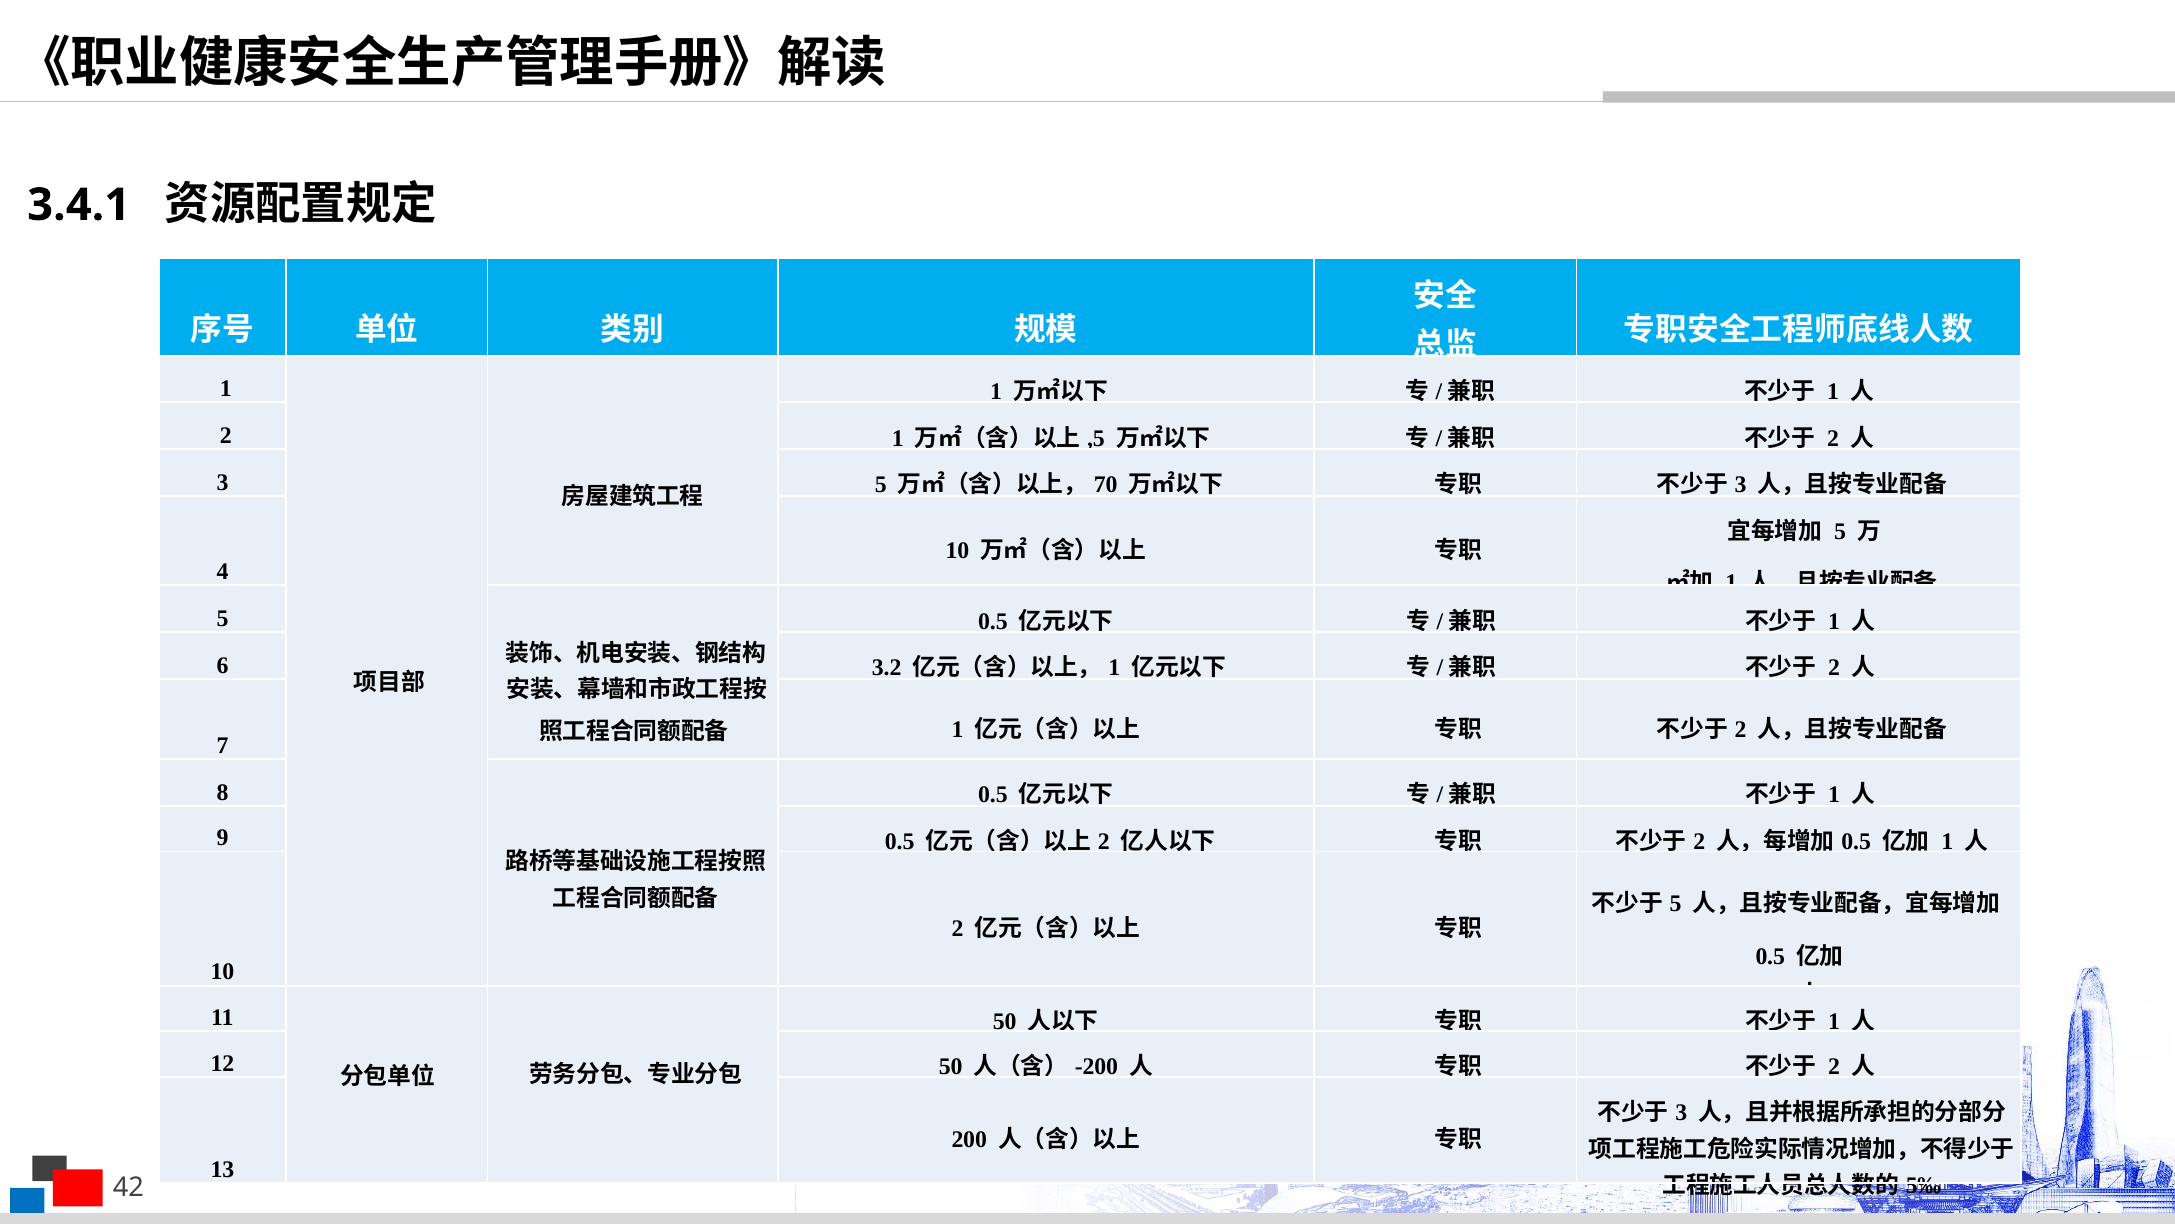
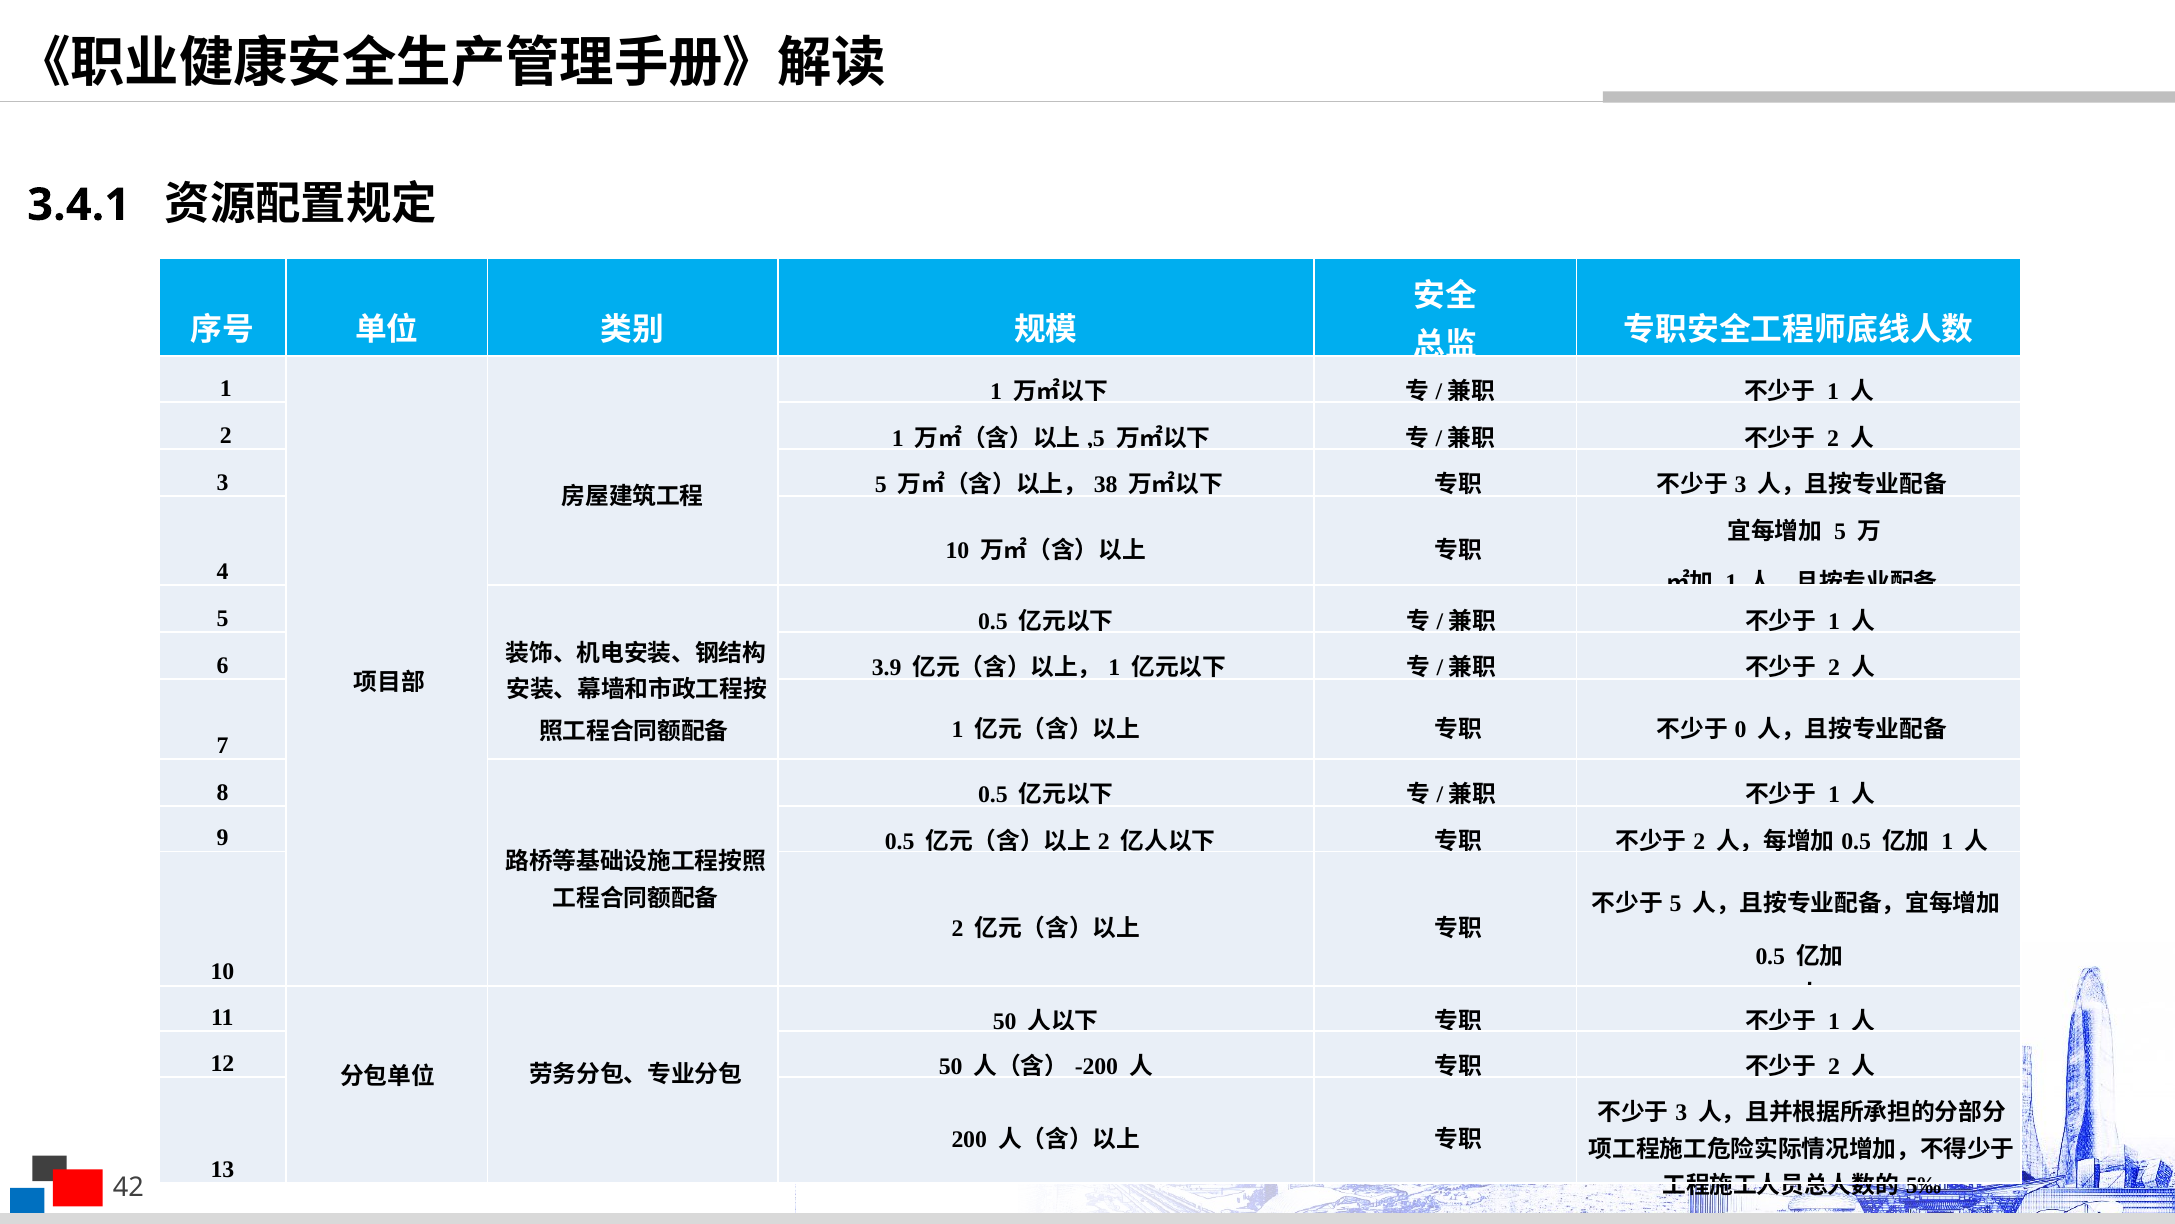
70: 70 -> 38 (1106, 485)
3.2: 3.2 -> 3.9 (887, 668)
2: 2 -> 0 (1741, 729)
